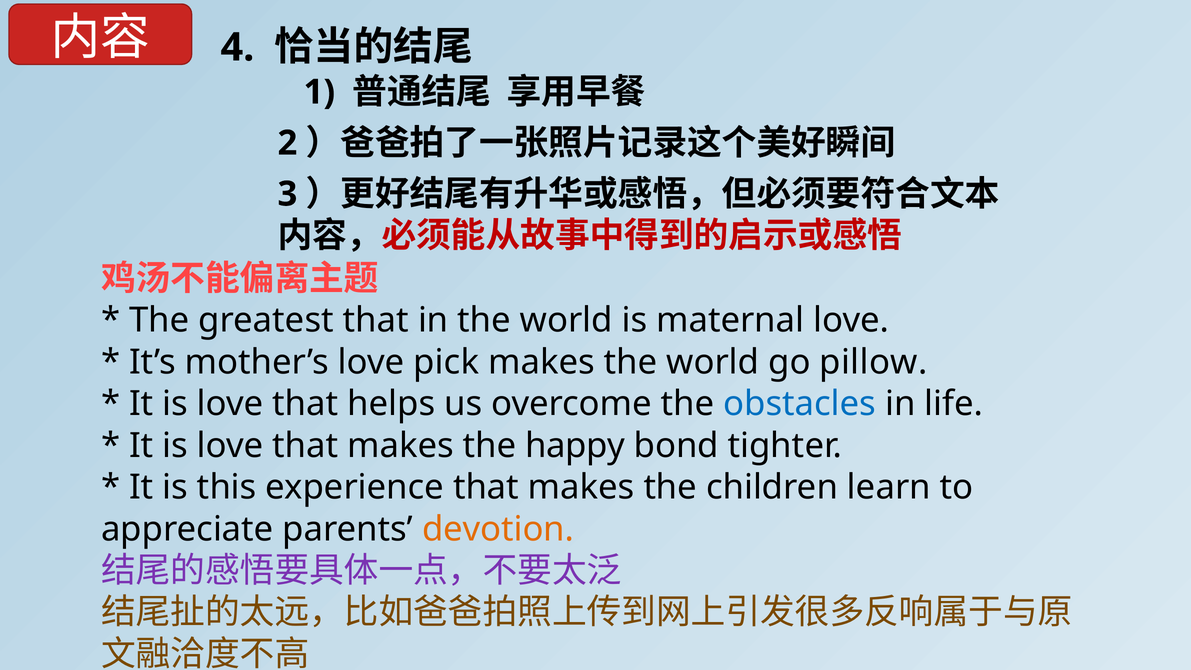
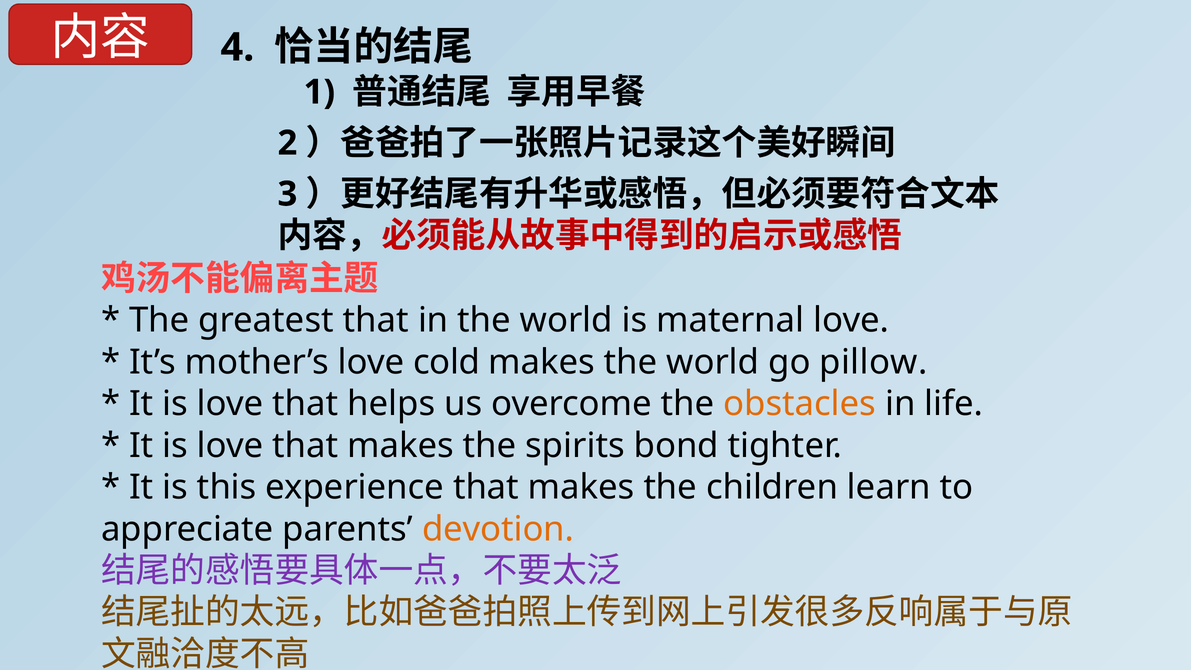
pick: pick -> cold (447, 362)
obstacles colour: blue -> orange (800, 404)
happy: happy -> spirits (575, 446)
